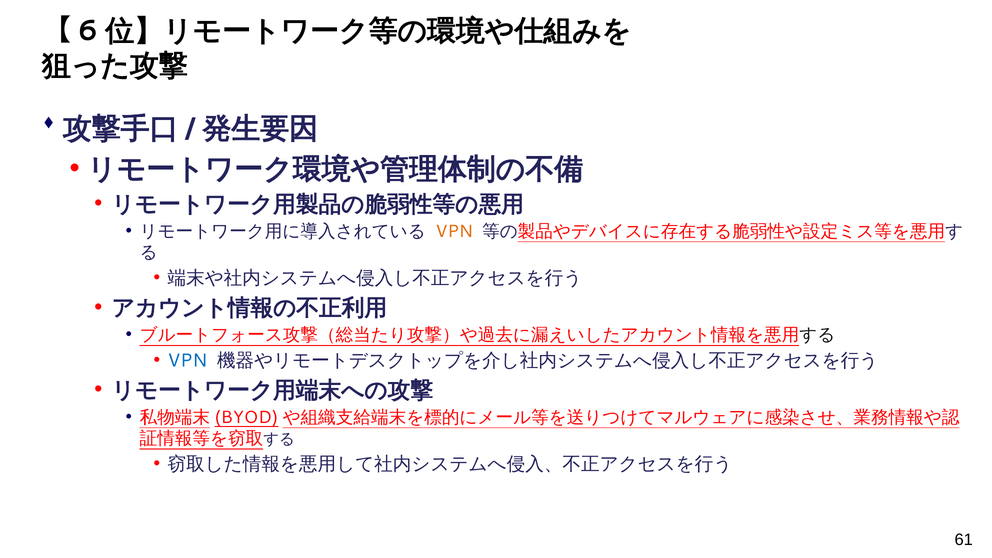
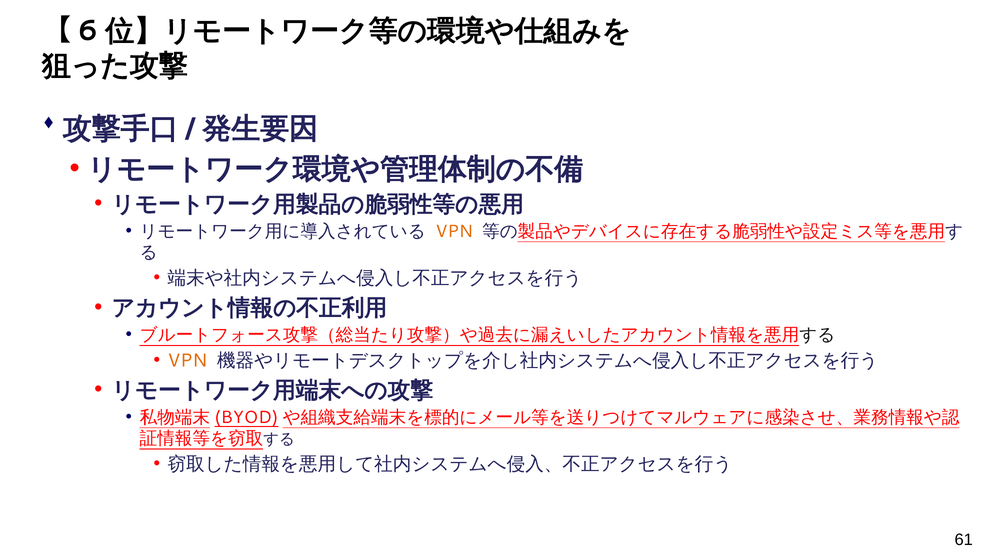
VPN colour: blue -> orange (187, 361)
